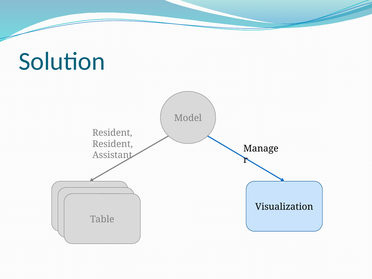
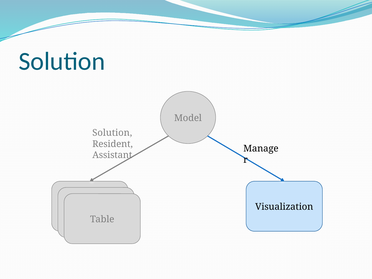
Resident: Resident -> Solution (112, 133)
